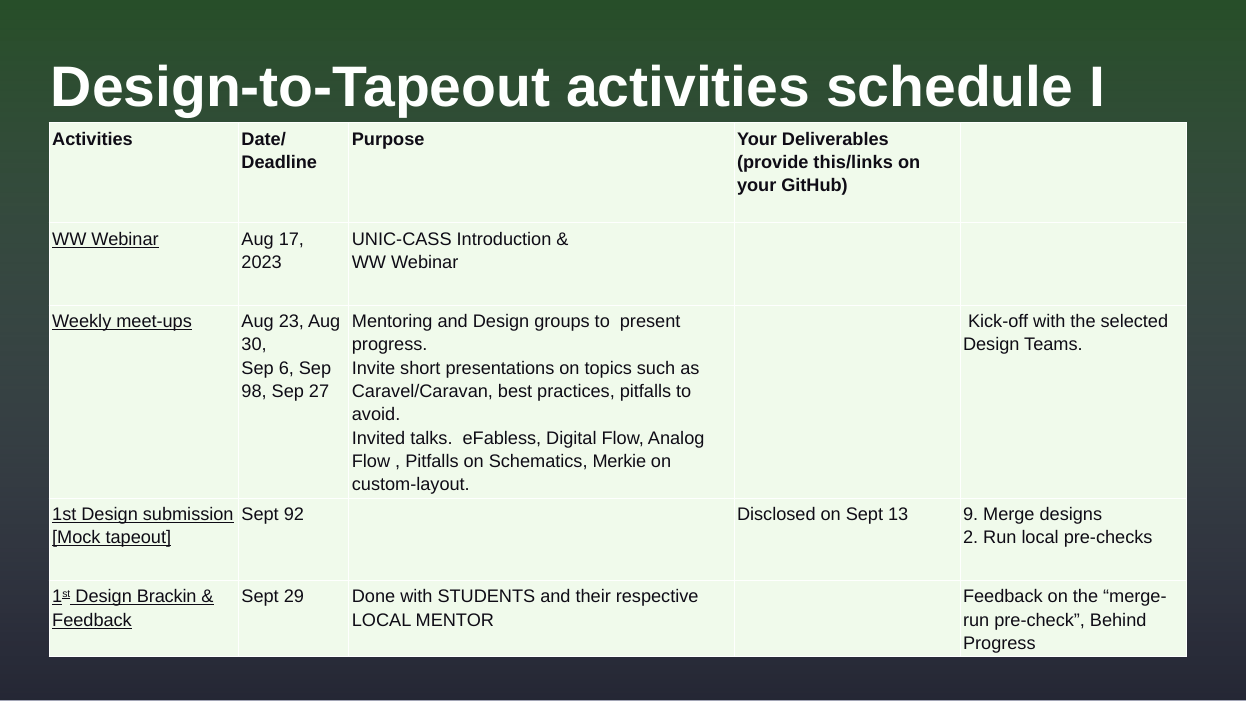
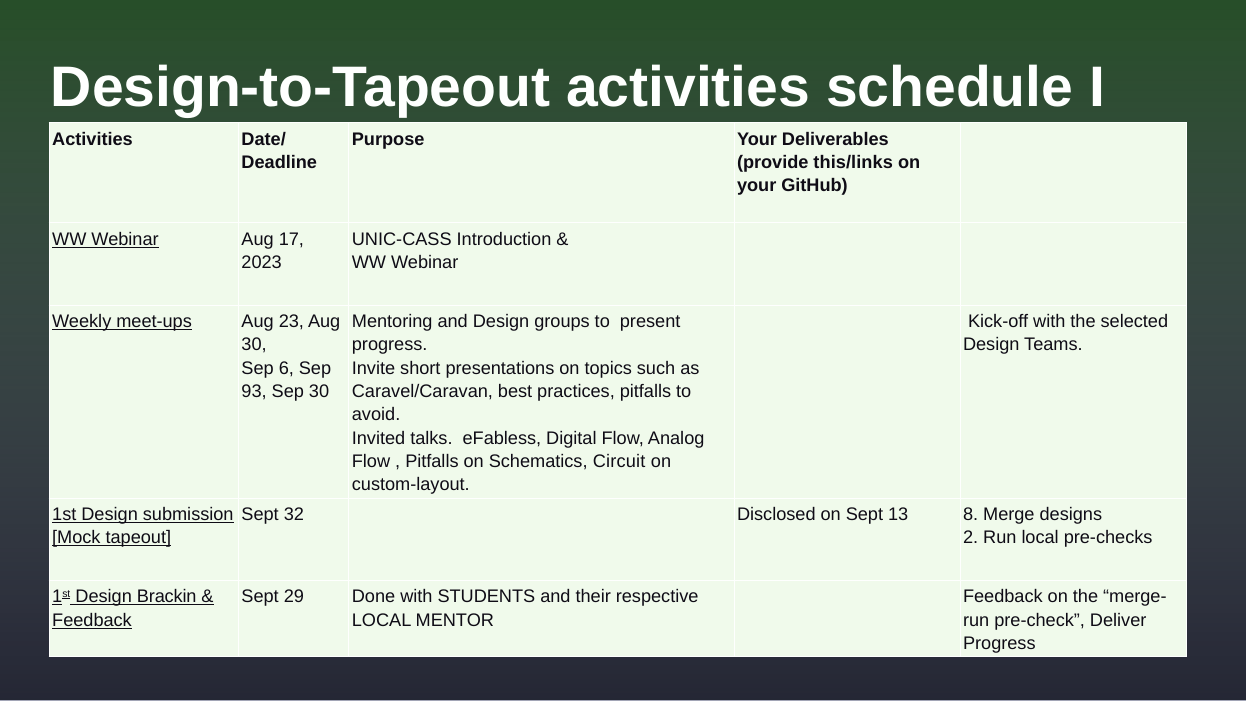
98: 98 -> 93 (254, 392)
Sep 27: 27 -> 30 (319, 392)
Merkie: Merkie -> Circuit (619, 461)
92: 92 -> 32 (294, 514)
9: 9 -> 8 (971, 514)
Behind: Behind -> Deliver (1118, 620)
